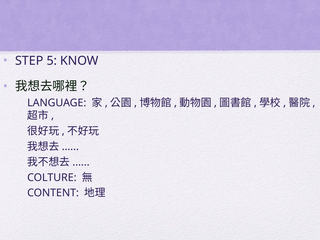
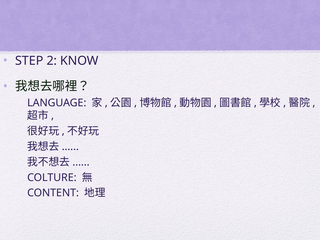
5: 5 -> 2 (52, 61)
